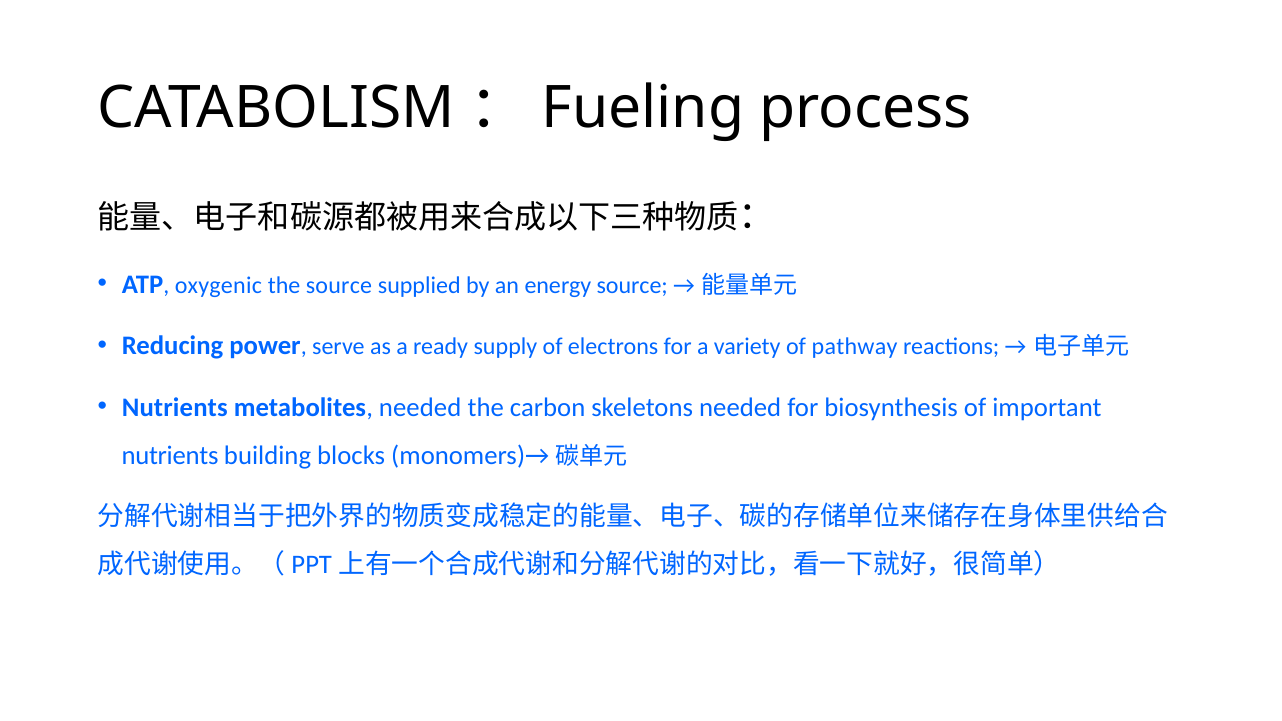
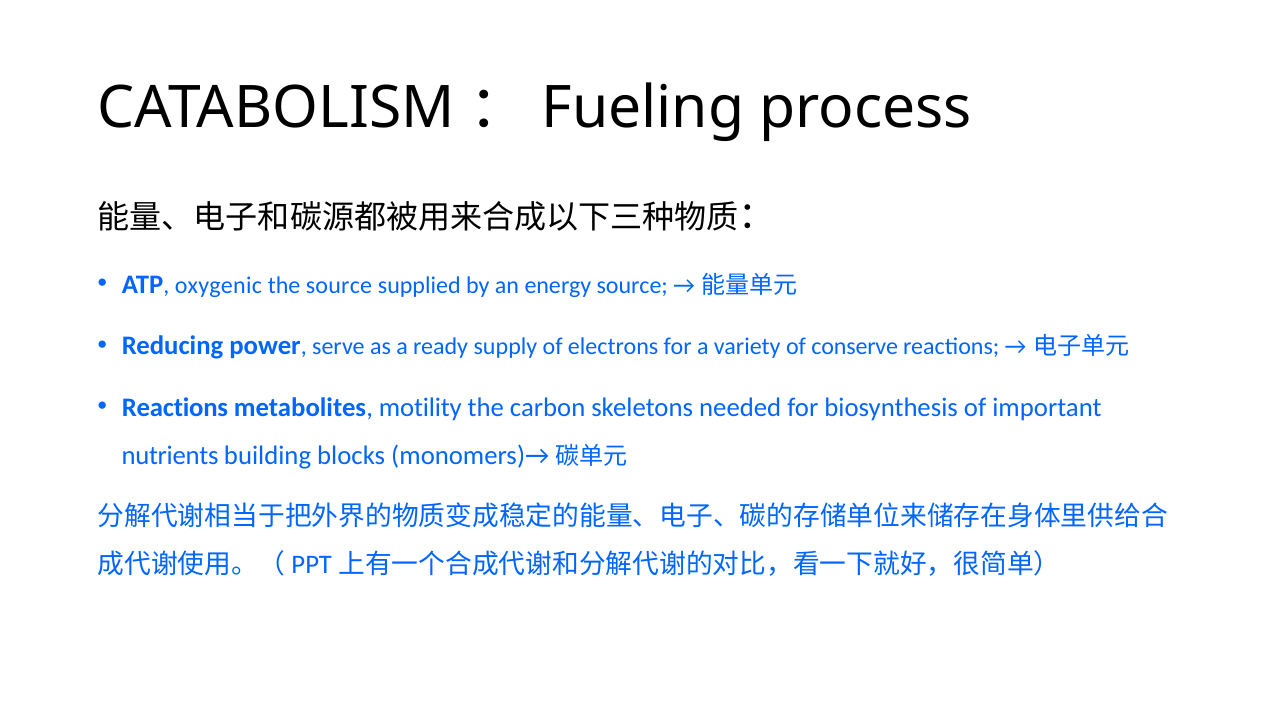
pathway: pathway -> conserve (855, 347)
Nutrients: Nutrients -> Reactions (175, 407)
metabolites needed: needed -> motility (420, 407)
